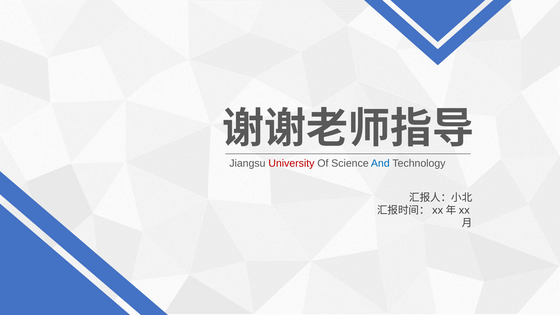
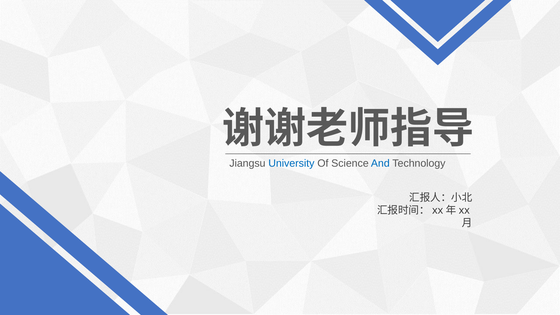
University colour: red -> blue (291, 163)
